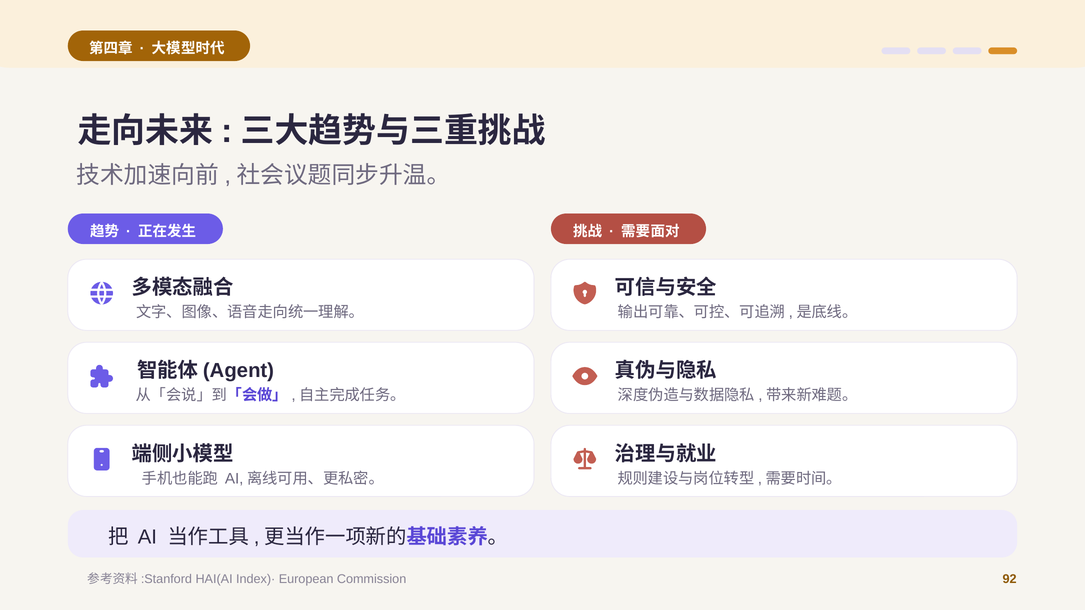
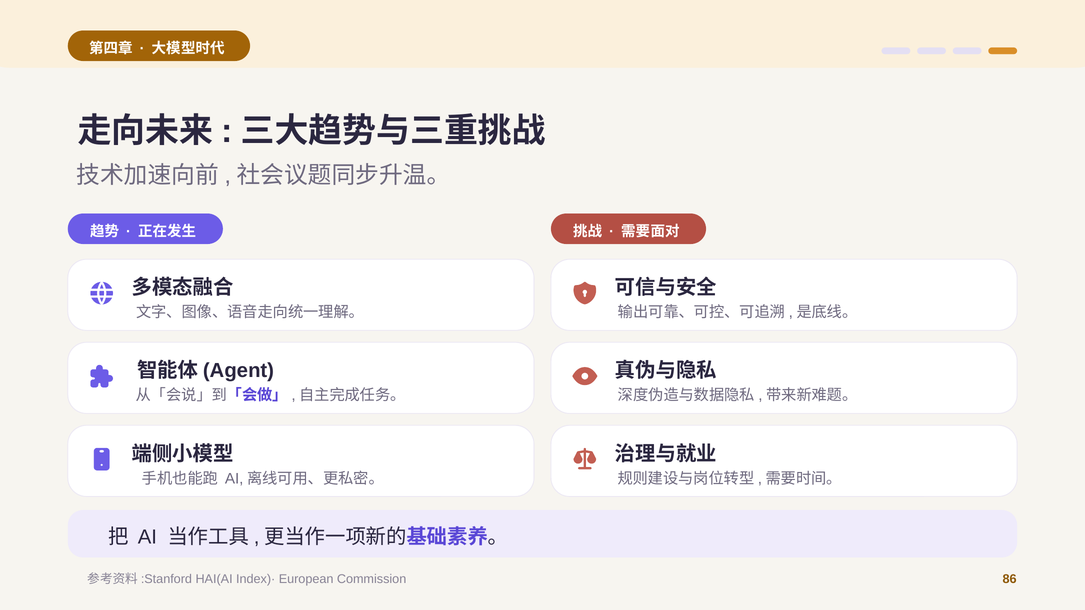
92: 92 -> 86 (1010, 579)
